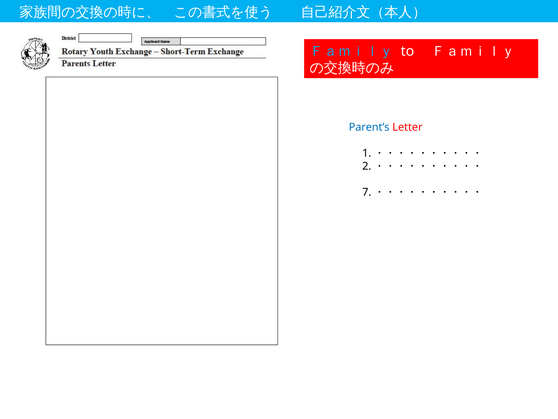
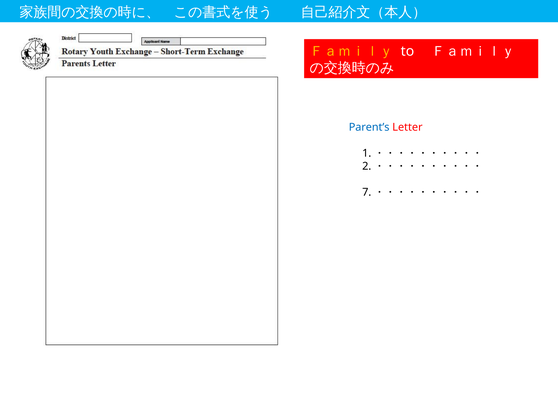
Ｆａｍｉｌｙ colour: light blue -> yellow (351, 51)
